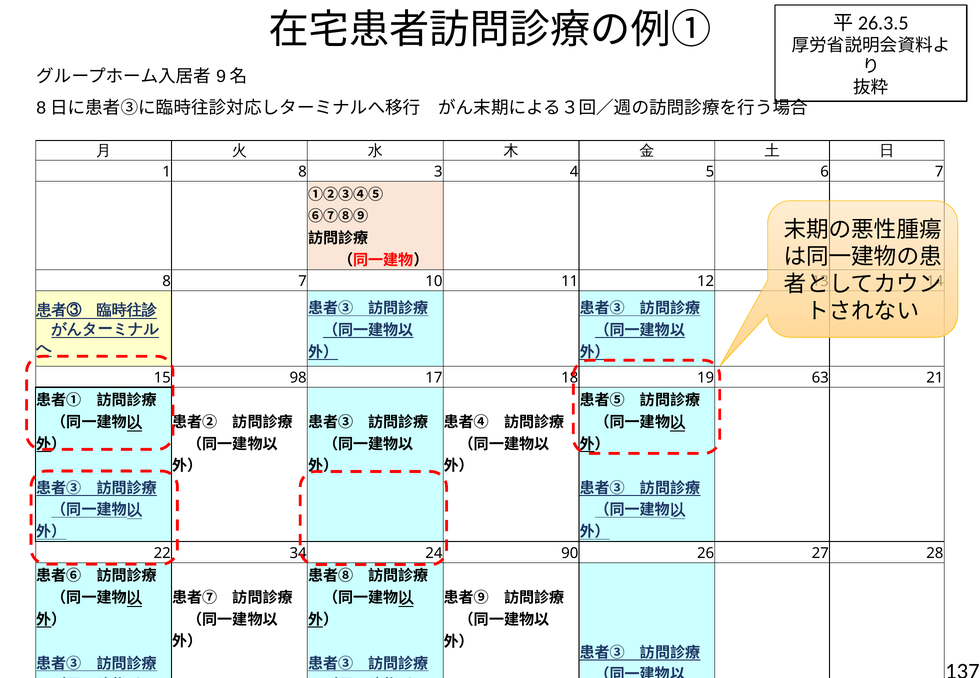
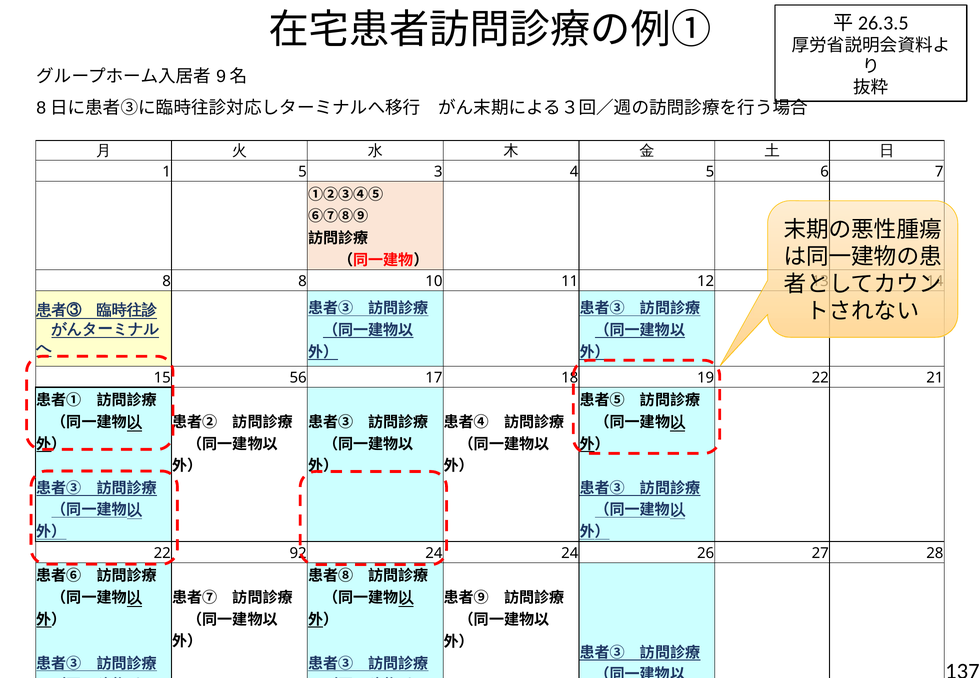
1 8: 8 -> 5 (302, 172)
7: 7 -> 8 (302, 282)
98: 98 -> 56 (298, 378)
63: 63 -> 22 (820, 378)
34: 34 -> 92 (298, 554)
90: 90 -> 24 (570, 554)
